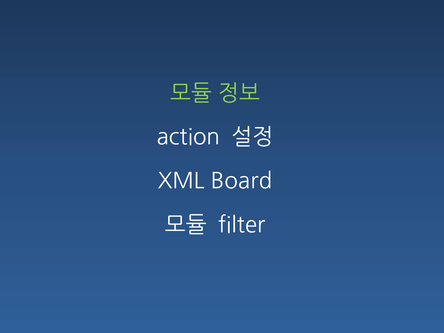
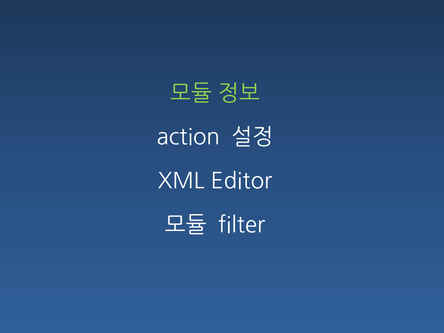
Board: Board -> Editor (242, 181)
